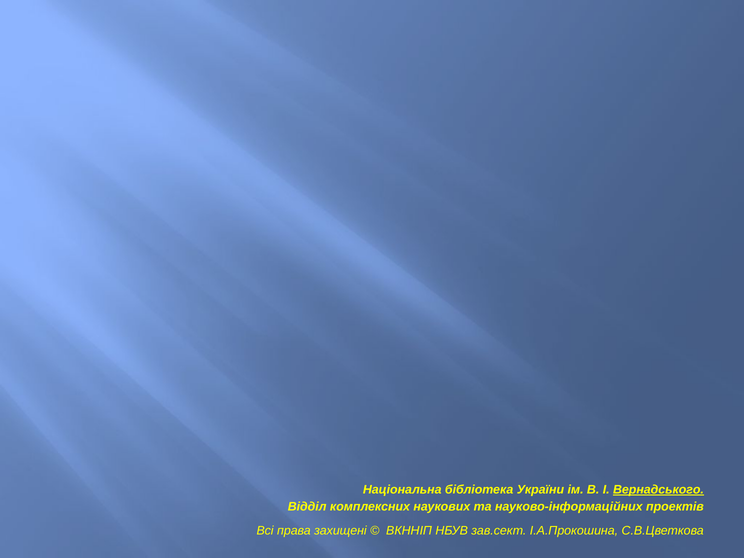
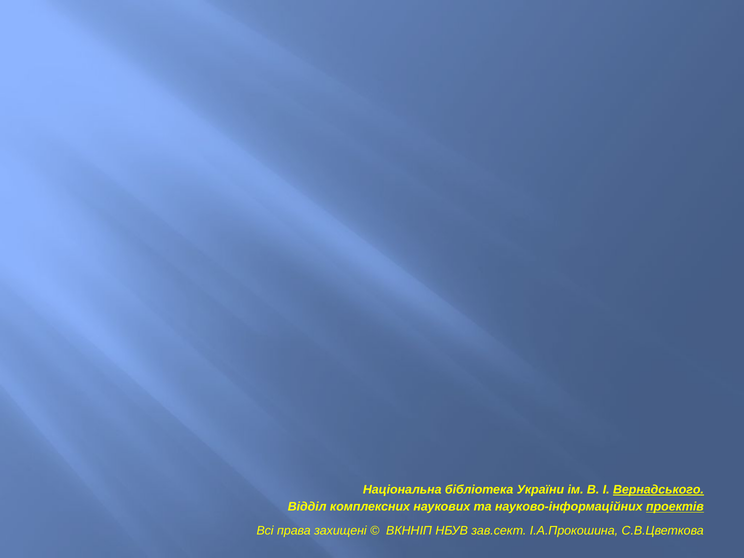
проектів underline: none -> present (675, 507)
